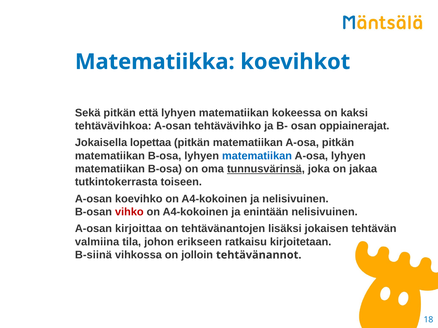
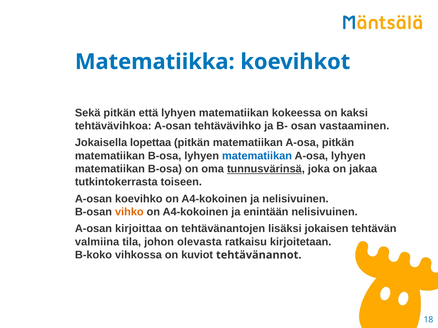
oppiainerajat: oppiainerajat -> vastaaminen (354, 126)
vihko colour: red -> orange (129, 212)
erikseen: erikseen -> olevasta (199, 242)
B-siinä: B-siinä -> B-koko (93, 255)
jolloin: jolloin -> kuviot (197, 255)
